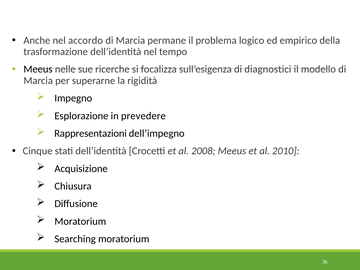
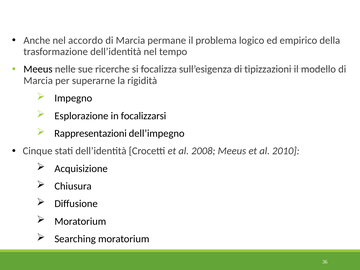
diagnostici: diagnostici -> tipizzazioni (268, 69)
prevedere: prevedere -> focalizzarsi (144, 116)
